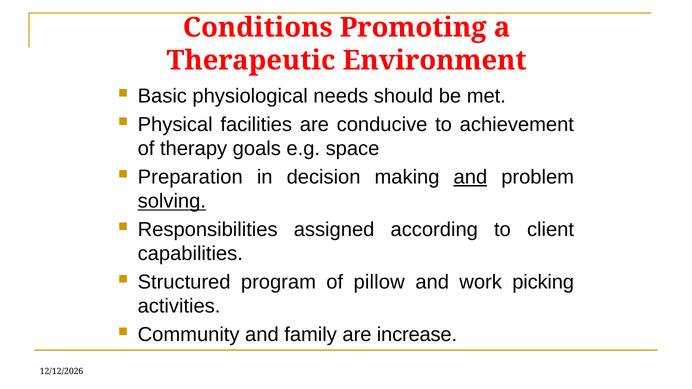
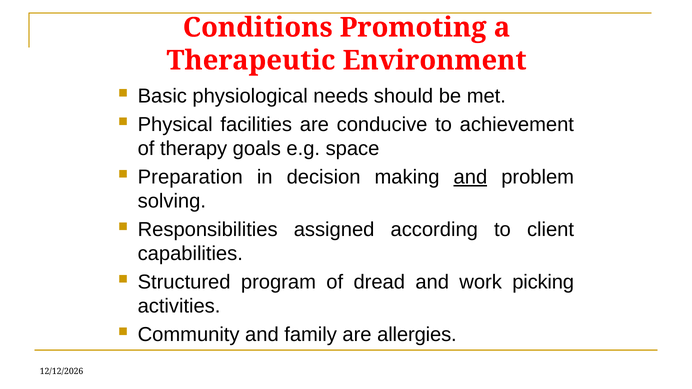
solving underline: present -> none (172, 201)
pillow: pillow -> dread (379, 282)
increase: increase -> allergies (417, 335)
